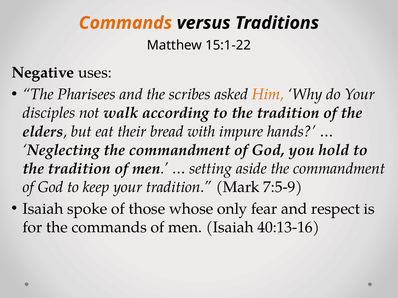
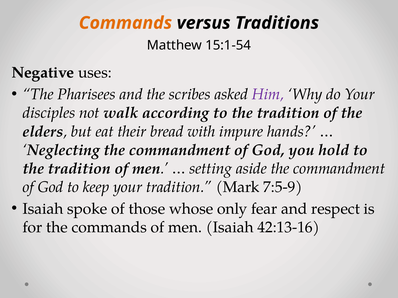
15:1-22: 15:1-22 -> 15:1-54 (228, 45)
Him colour: orange -> purple (268, 94)
40:13-16: 40:13-16 -> 42:13-16 (289, 228)
